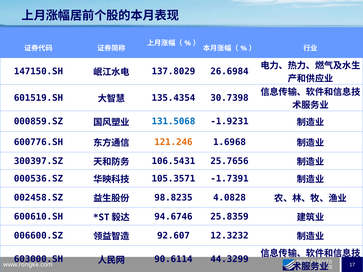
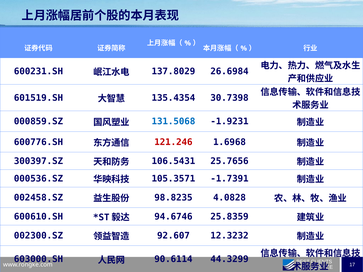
147150.SH: 147150.SH -> 600231.SH (38, 71)
121.246 colour: orange -> red (173, 142)
006600.SZ: 006600.SZ -> 002300.SZ (38, 236)
